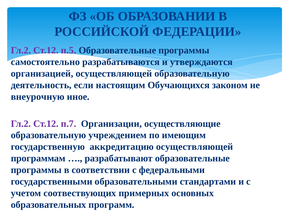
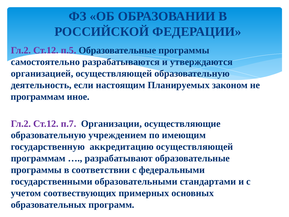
Обучающихся: Обучающихся -> Планируемых (179, 85)
внеурочную: внеурочную -> программам (38, 97)
